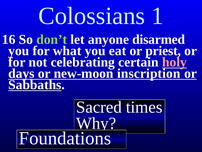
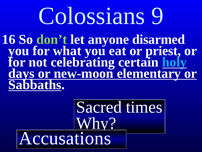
1: 1 -> 9 (157, 16)
holy colour: pink -> light blue (174, 62)
inscription: inscription -> elementary (149, 73)
Foundations: Foundations -> Accusations (65, 138)
